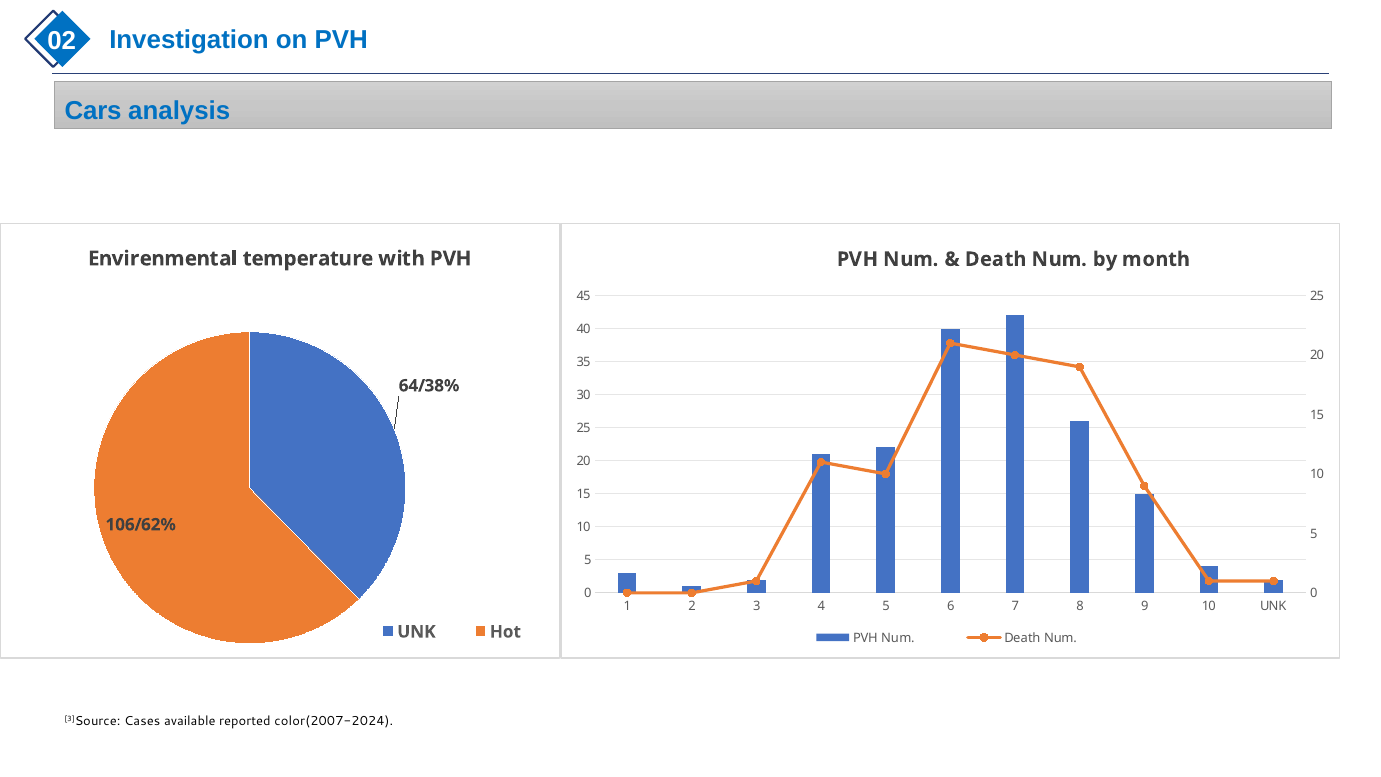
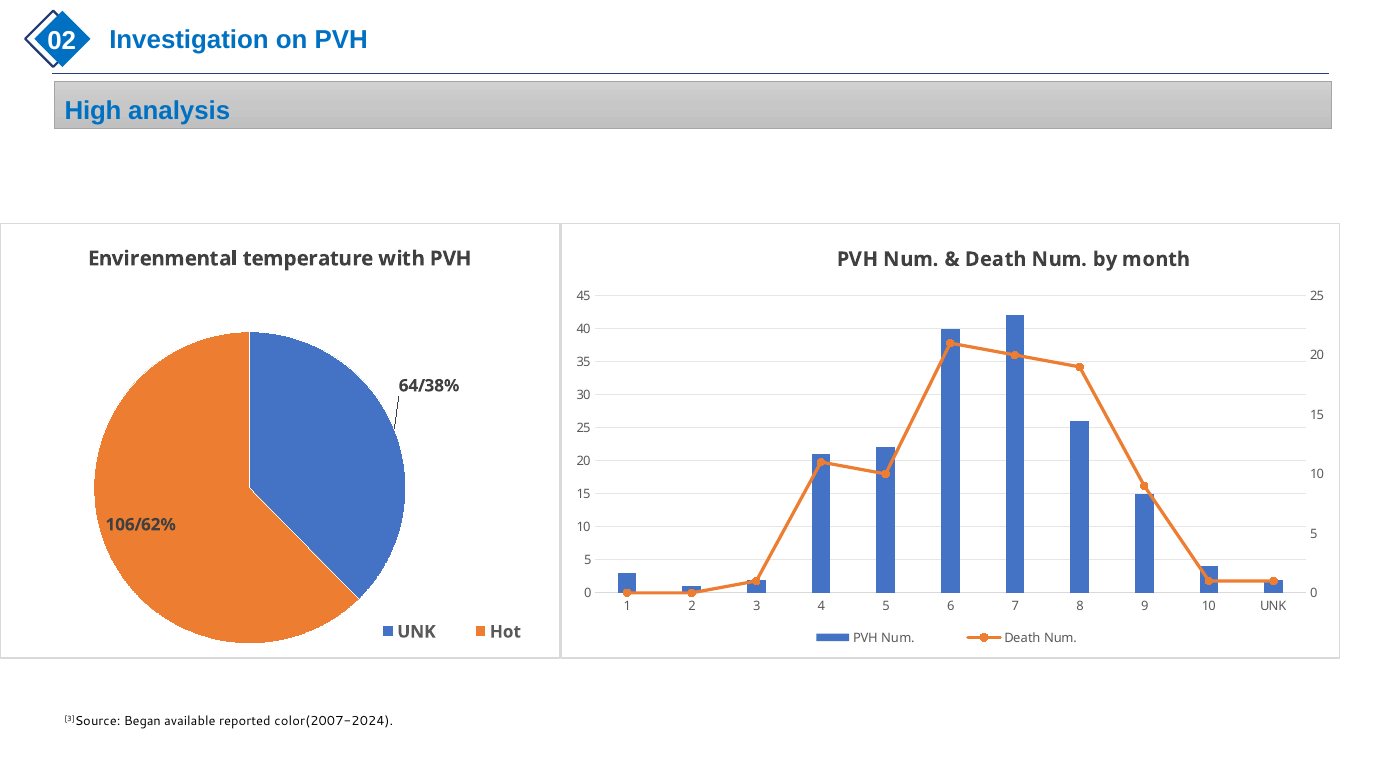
Cars: Cars -> High (93, 111)
Cases: Cases -> Began (142, 721)
